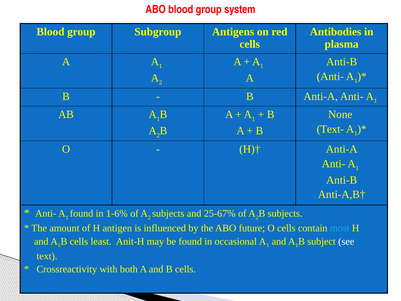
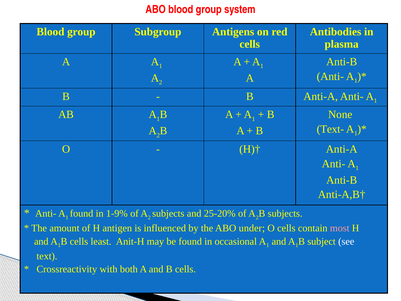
1-6%: 1-6% -> 1-9% (117, 213)
25-67%: 25-67% -> 25-20% (220, 213)
future: future -> under (252, 228)
most colour: light blue -> pink (340, 228)
